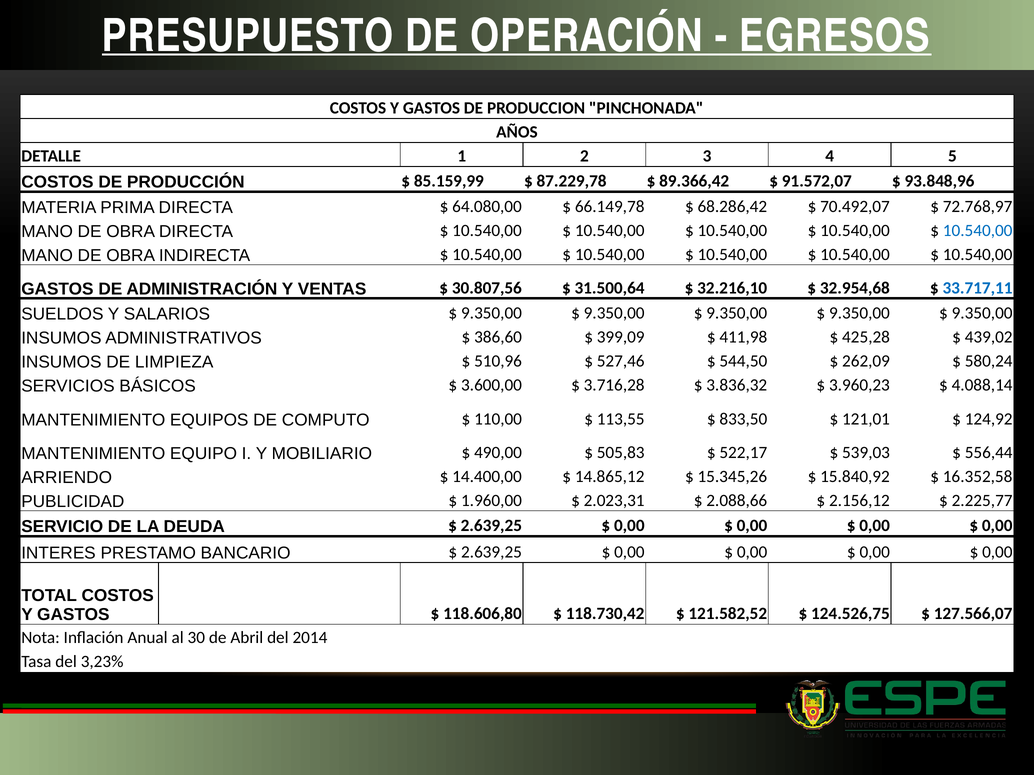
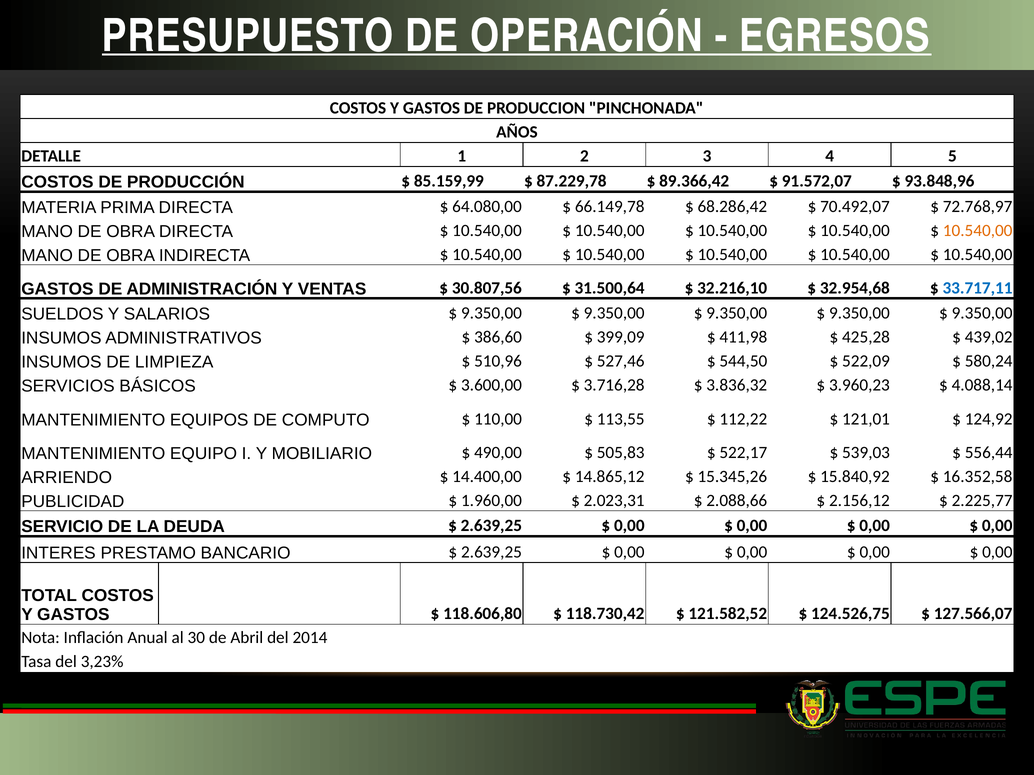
10.540,00 colour: blue -> orange (978, 231)
262,09: 262,09 -> 522,09 (866, 361)
833,50: 833,50 -> 112,22 (743, 419)
